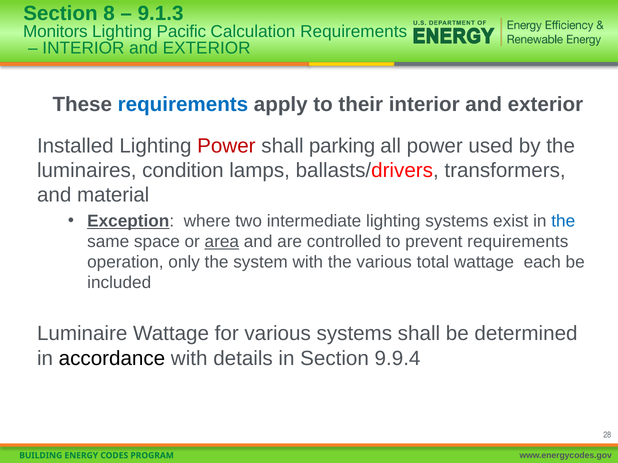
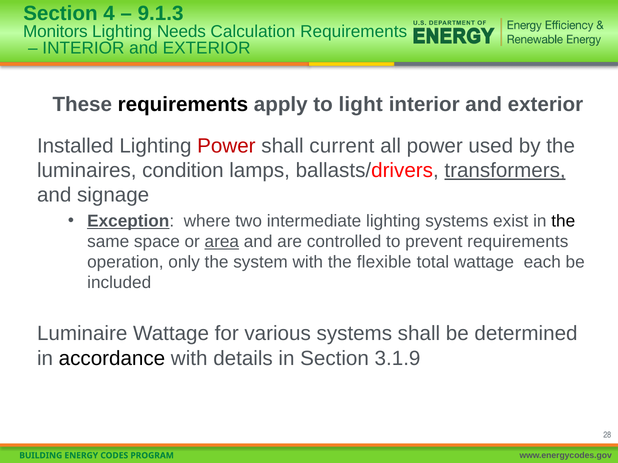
8: 8 -> 4 (109, 14)
Pacific: Pacific -> Needs (181, 32)
requirements colour: blue -> black (183, 104)
their: their -> light (361, 104)
parking: parking -> current (342, 146)
transformers underline: none -> present (505, 171)
material: material -> signage (113, 195)
the colour: blue -> black (563, 221)
the various: various -> flexible (384, 262)
9.9.4: 9.9.4 -> 3.1.9 (398, 359)
